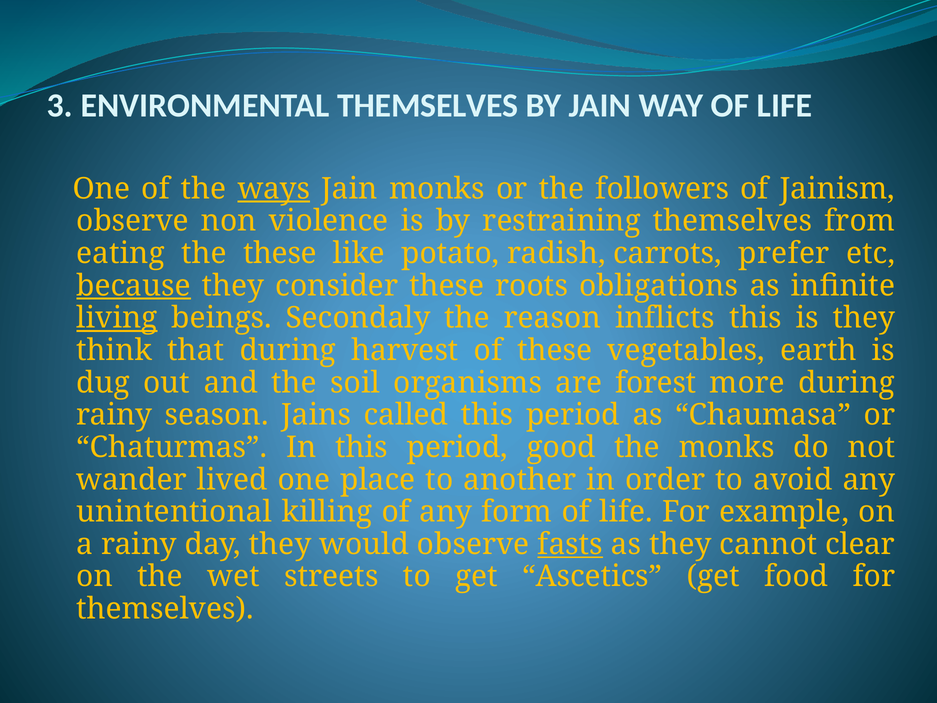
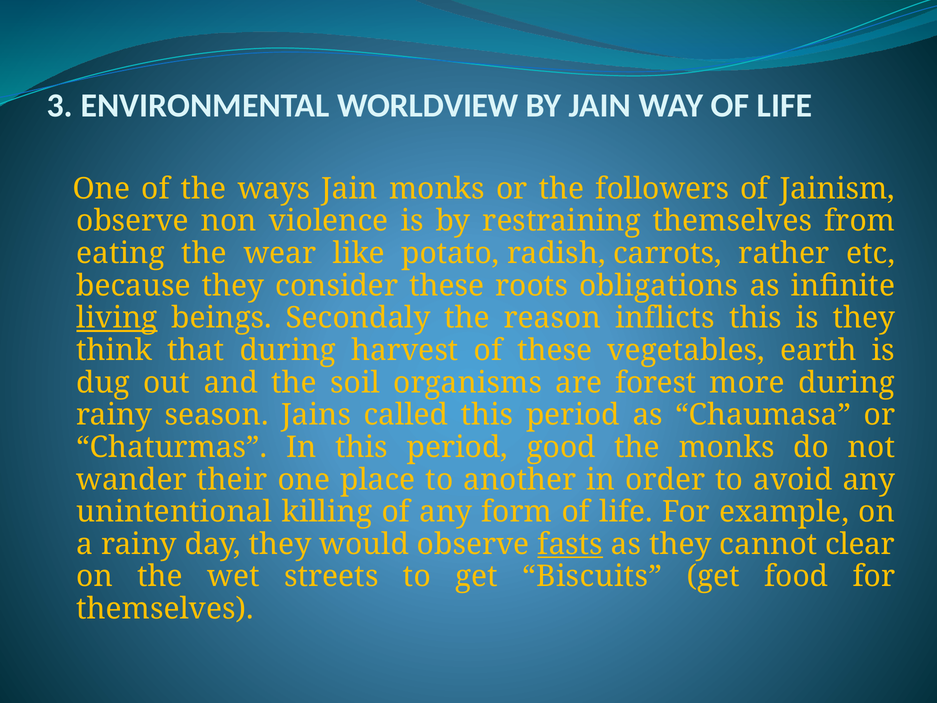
ENVIRONMENTAL THEMSELVES: THEMSELVES -> WORLDVIEW (428, 105)
ways underline: present -> none (274, 189)
the these: these -> wear (280, 253)
prefer: prefer -> rather (784, 253)
because underline: present -> none (134, 286)
lived: lived -> their (232, 479)
Ascetics: Ascetics -> Biscuits (592, 576)
